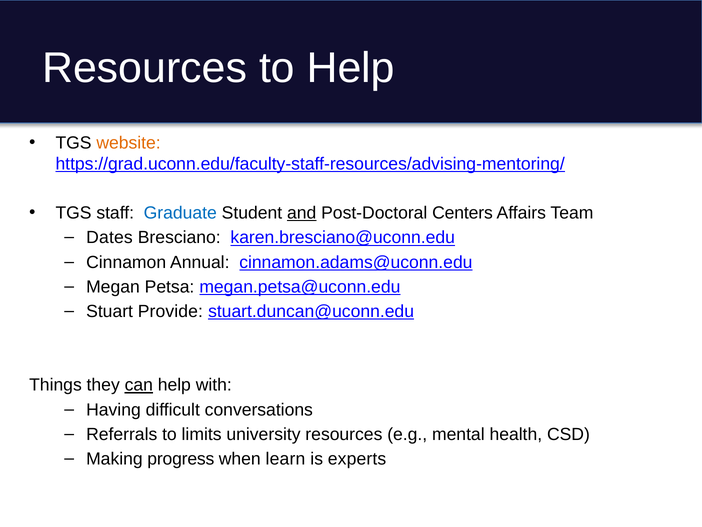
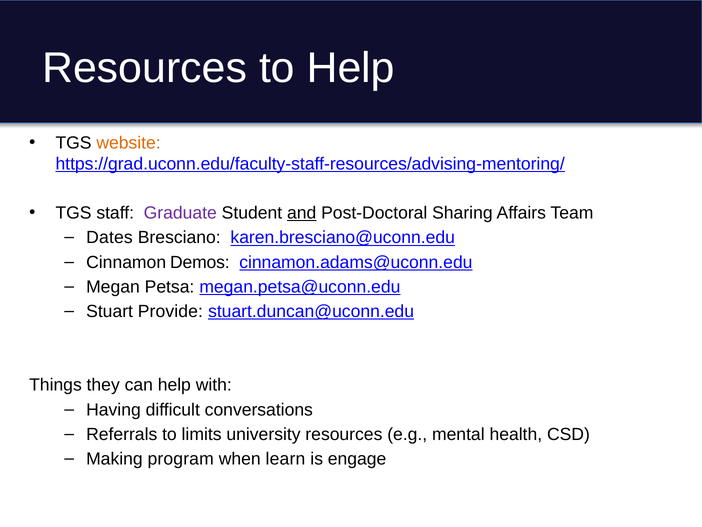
Graduate colour: blue -> purple (180, 213)
Centers: Centers -> Sharing (462, 213)
Annual: Annual -> Demos (200, 262)
can underline: present -> none (139, 385)
progress: progress -> program (181, 459)
experts: experts -> engage (357, 459)
